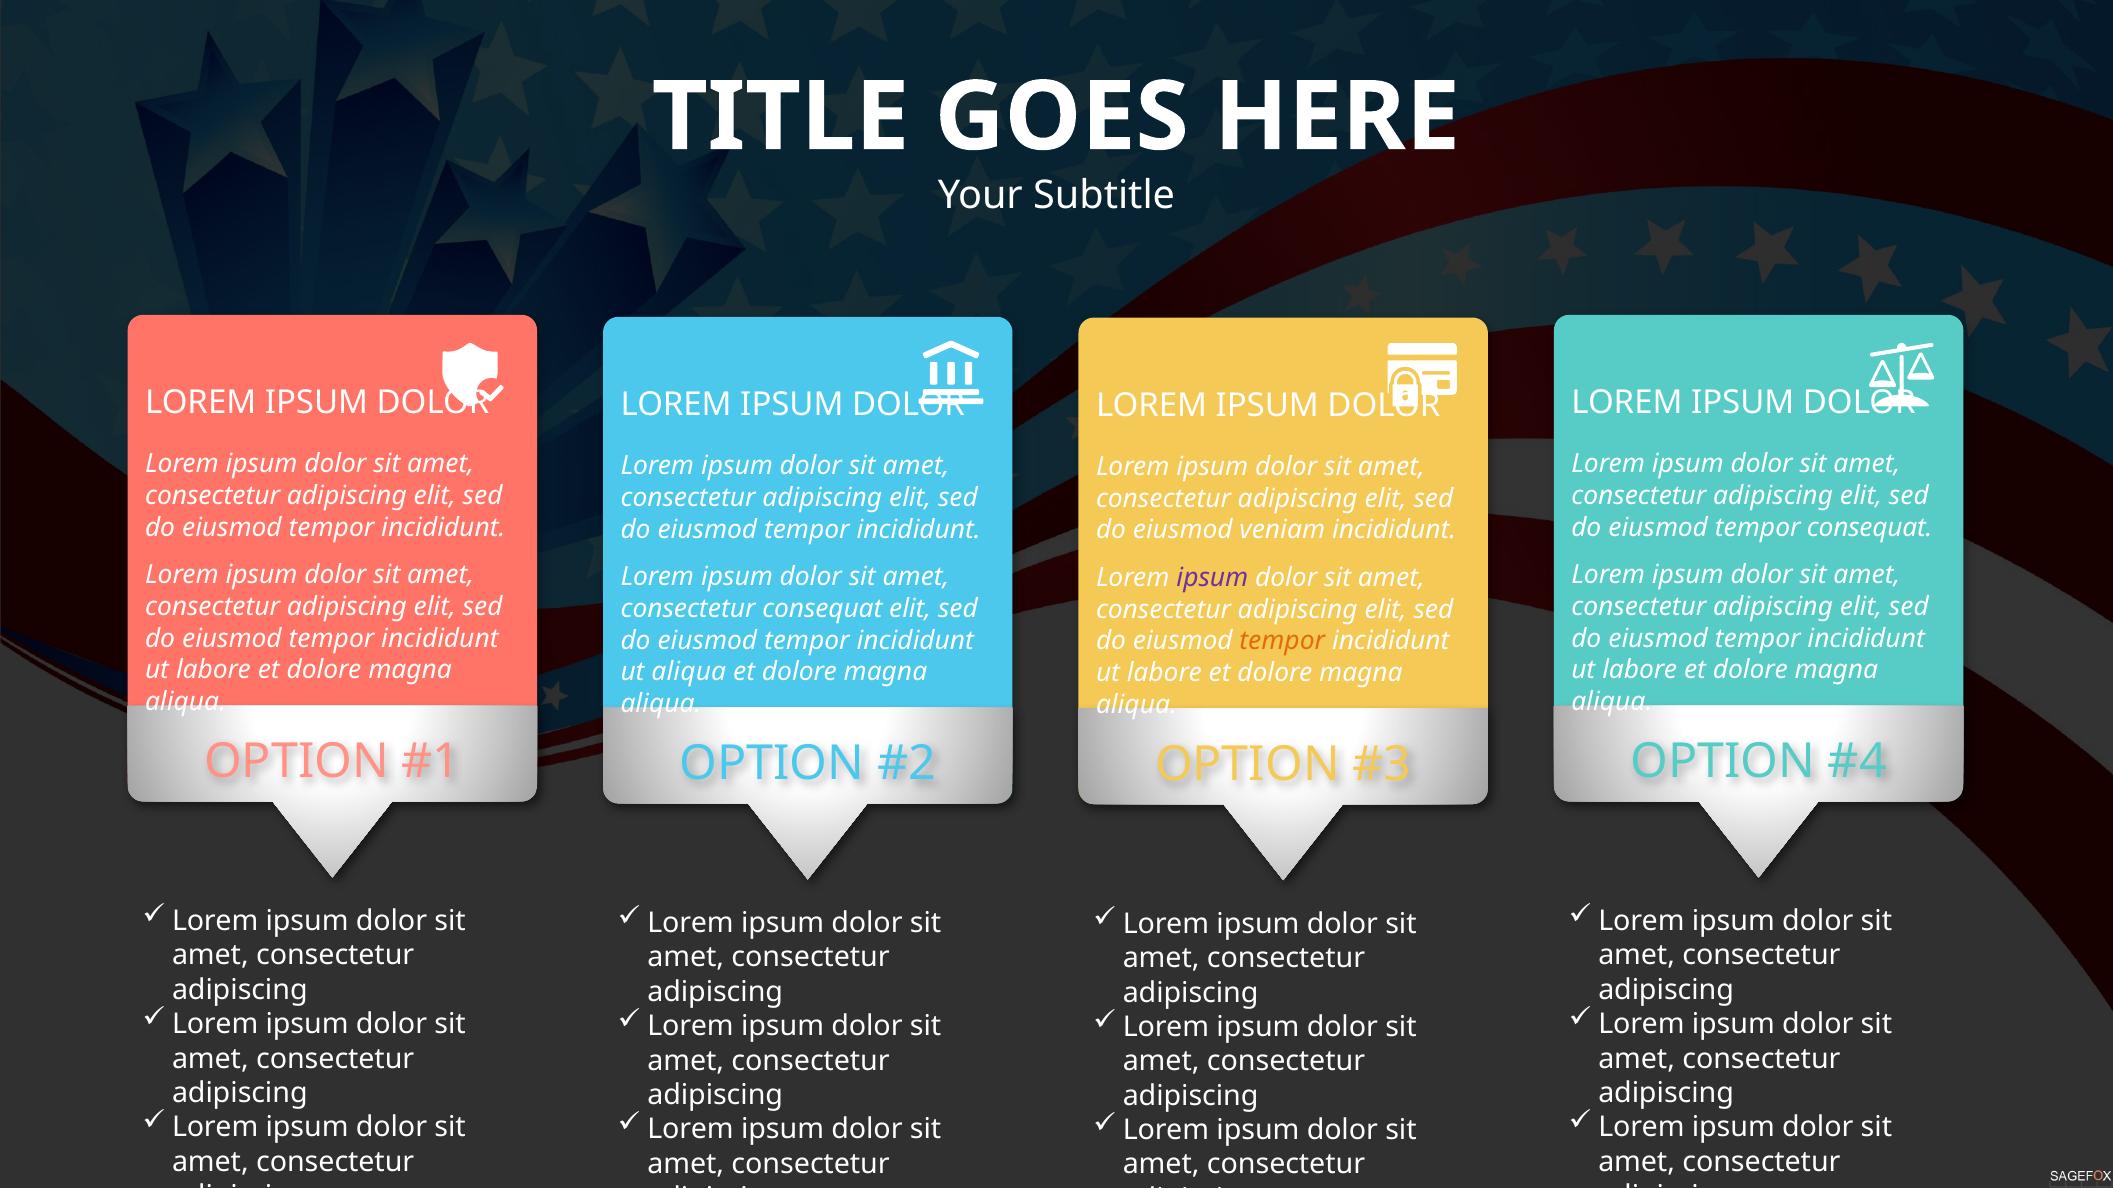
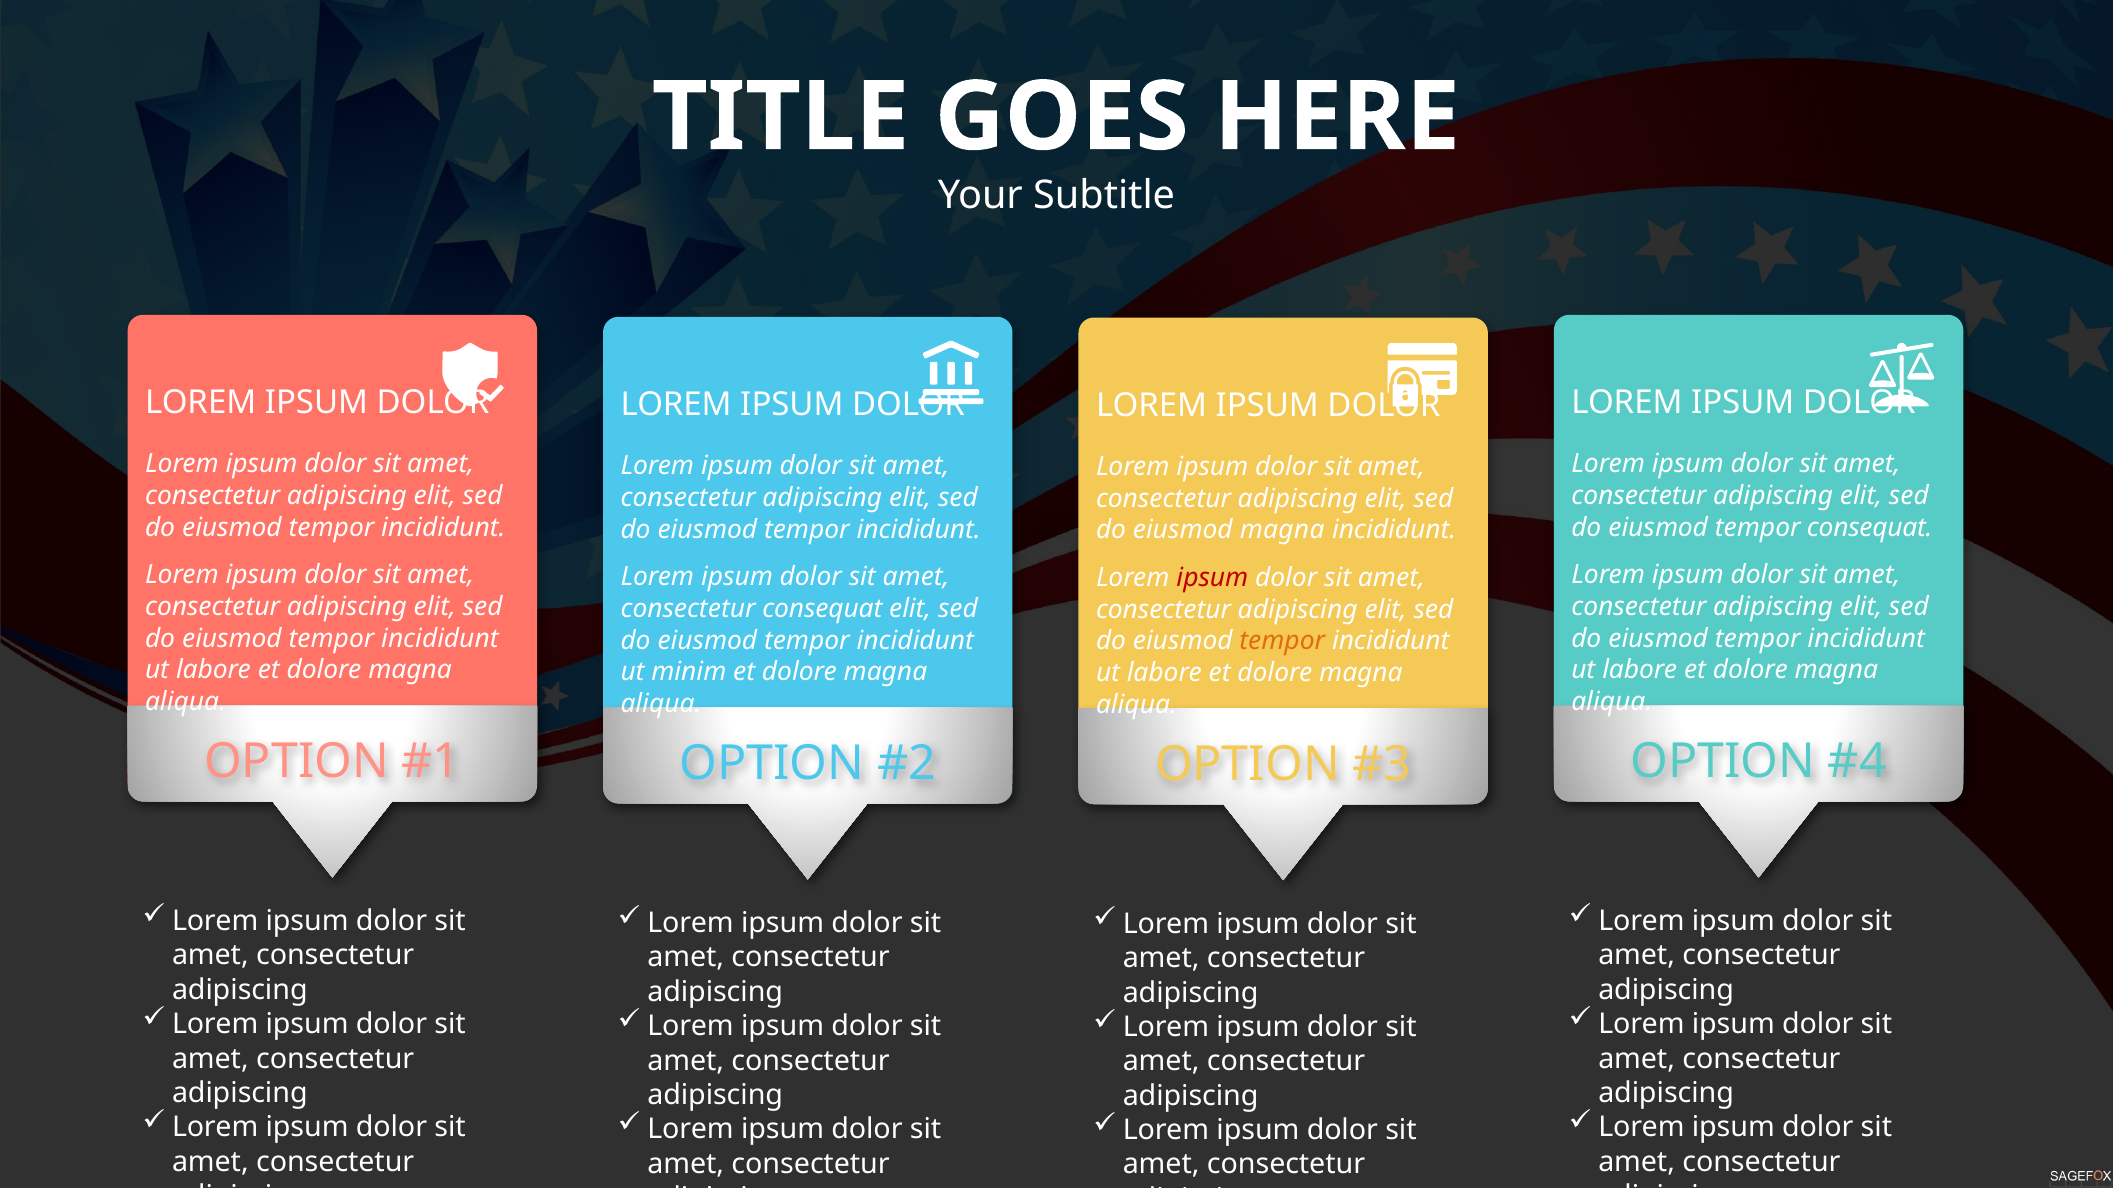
eiusmod veniam: veniam -> magna (1282, 530)
ipsum colour: purple -> red (1212, 578)
ut aliqua: aliqua -> minim (689, 672)
